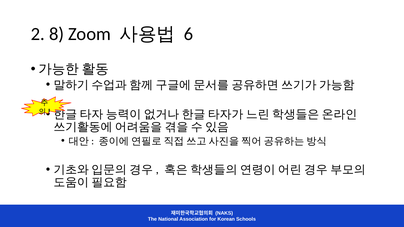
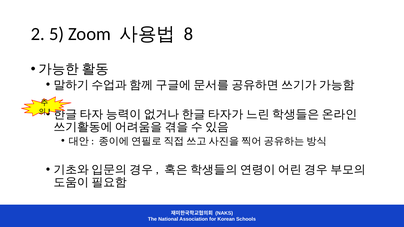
8: 8 -> 5 (56, 34)
6: 6 -> 8 (189, 34)
